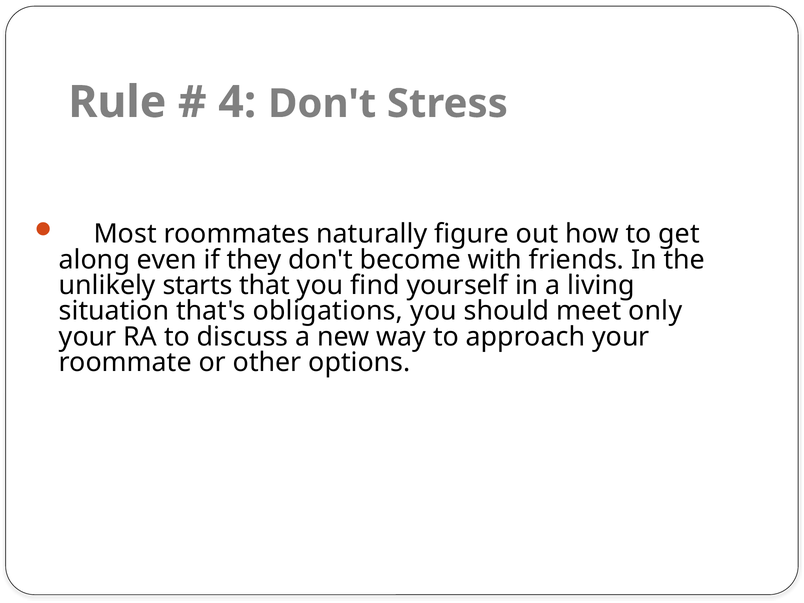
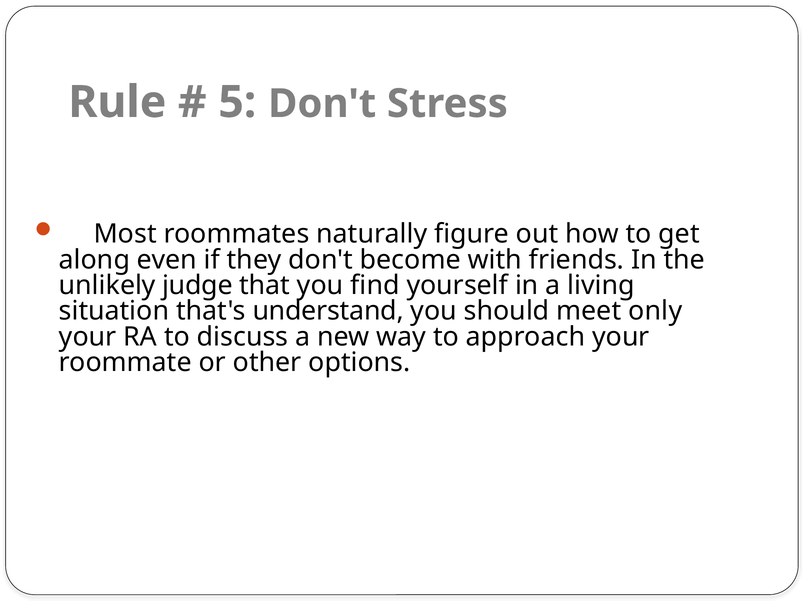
4: 4 -> 5 (237, 102)
starts: starts -> judge (198, 285)
obligations: obligations -> understand (328, 311)
